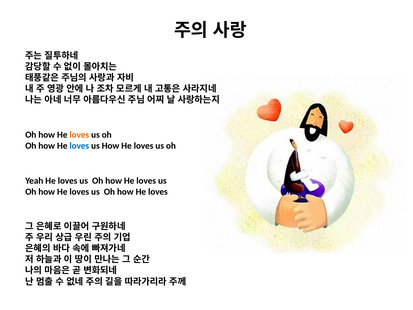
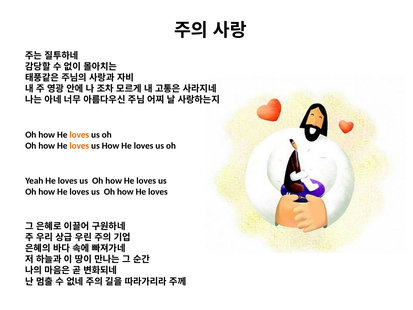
loves colour: blue -> orange (79, 146)
